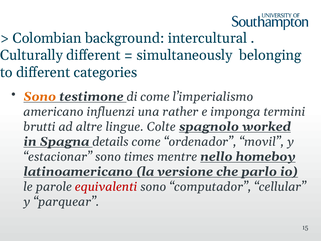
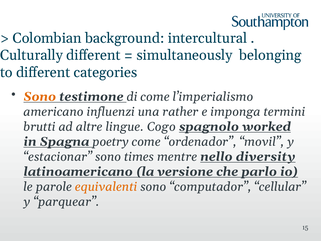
Colte: Colte -> Cogo (161, 127)
details: details -> poetry (111, 141)
homeboy: homeboy -> diversity (266, 156)
equivalenti colour: red -> orange (106, 186)
